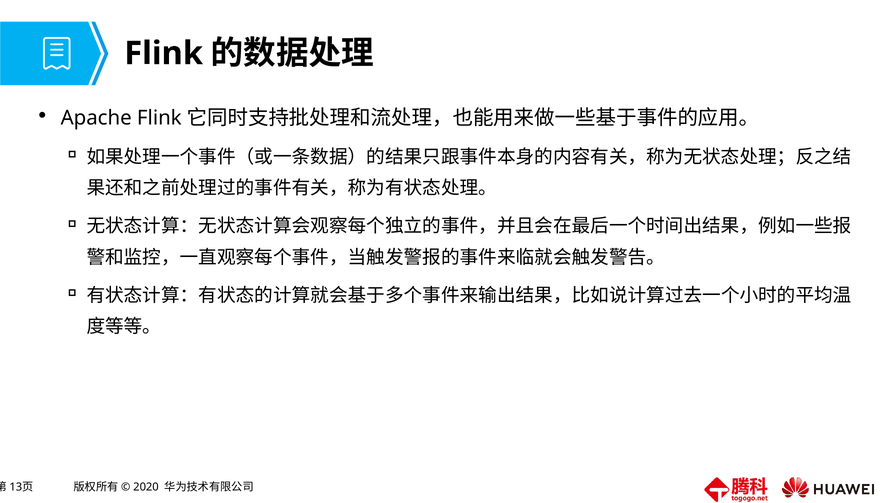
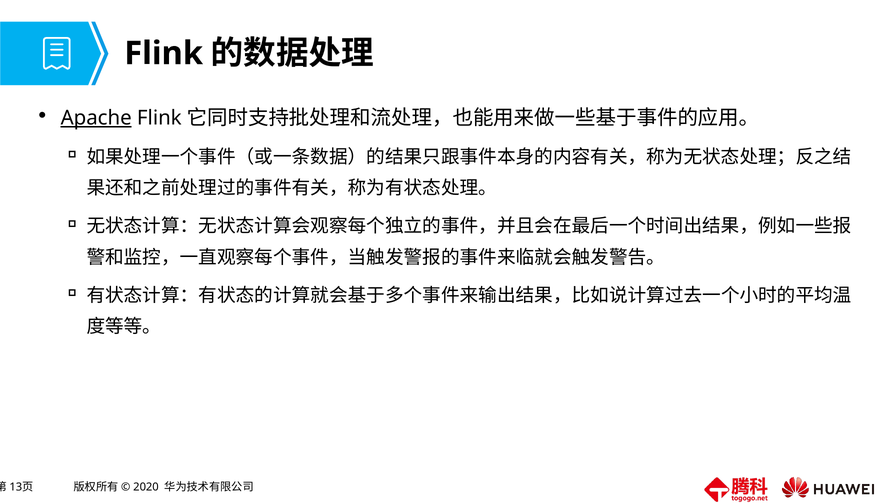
Apache underline: none -> present (96, 118)
